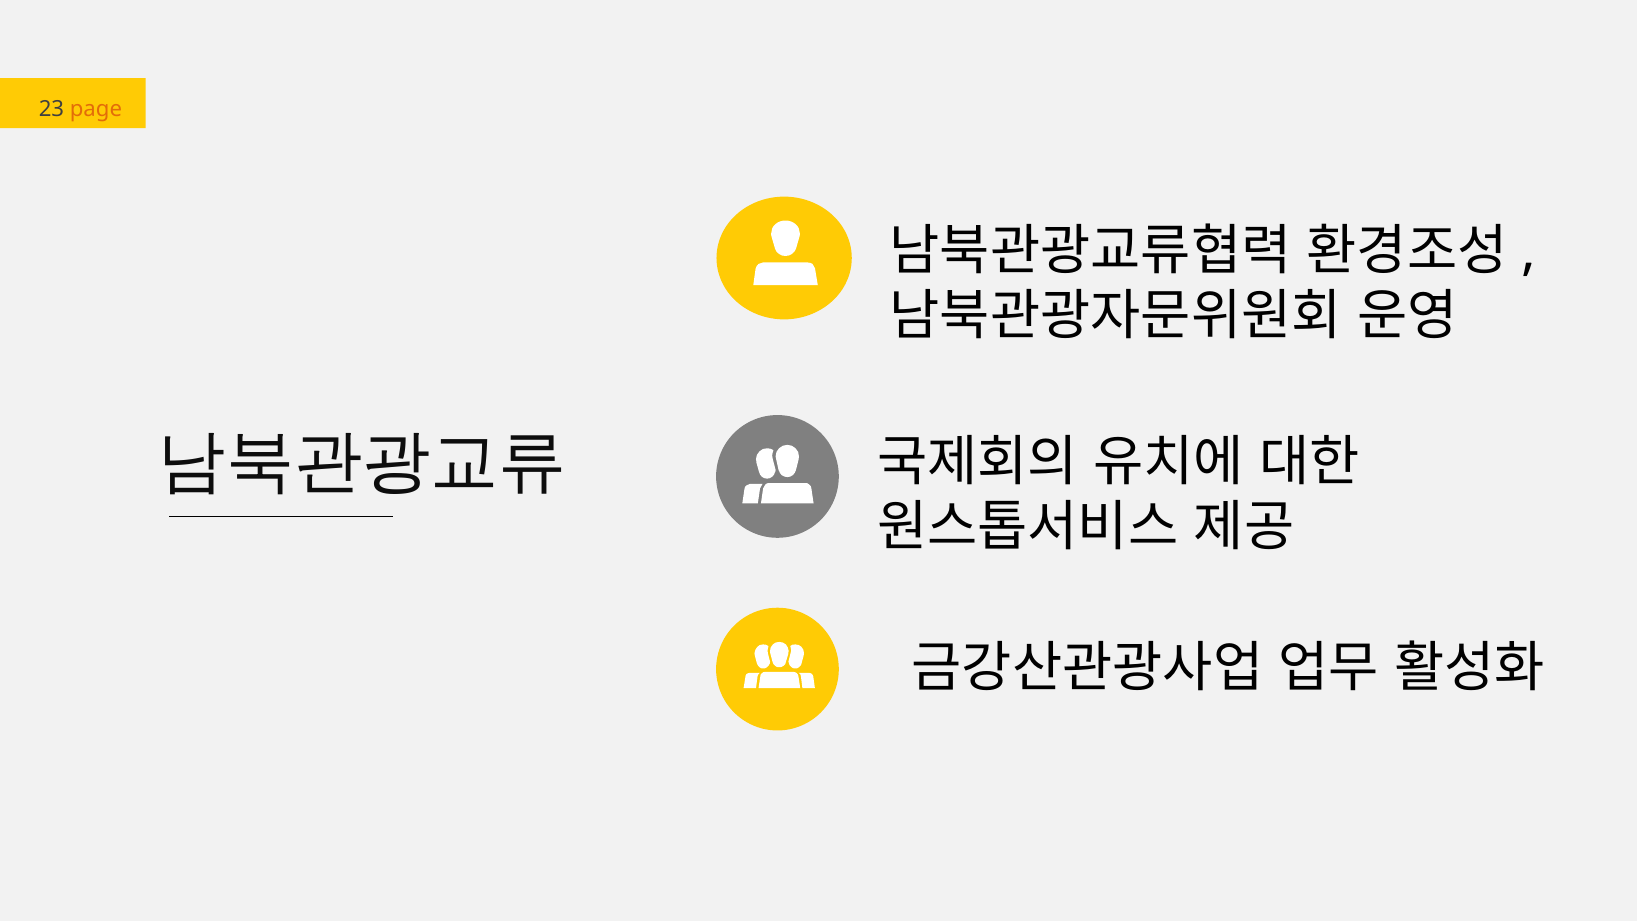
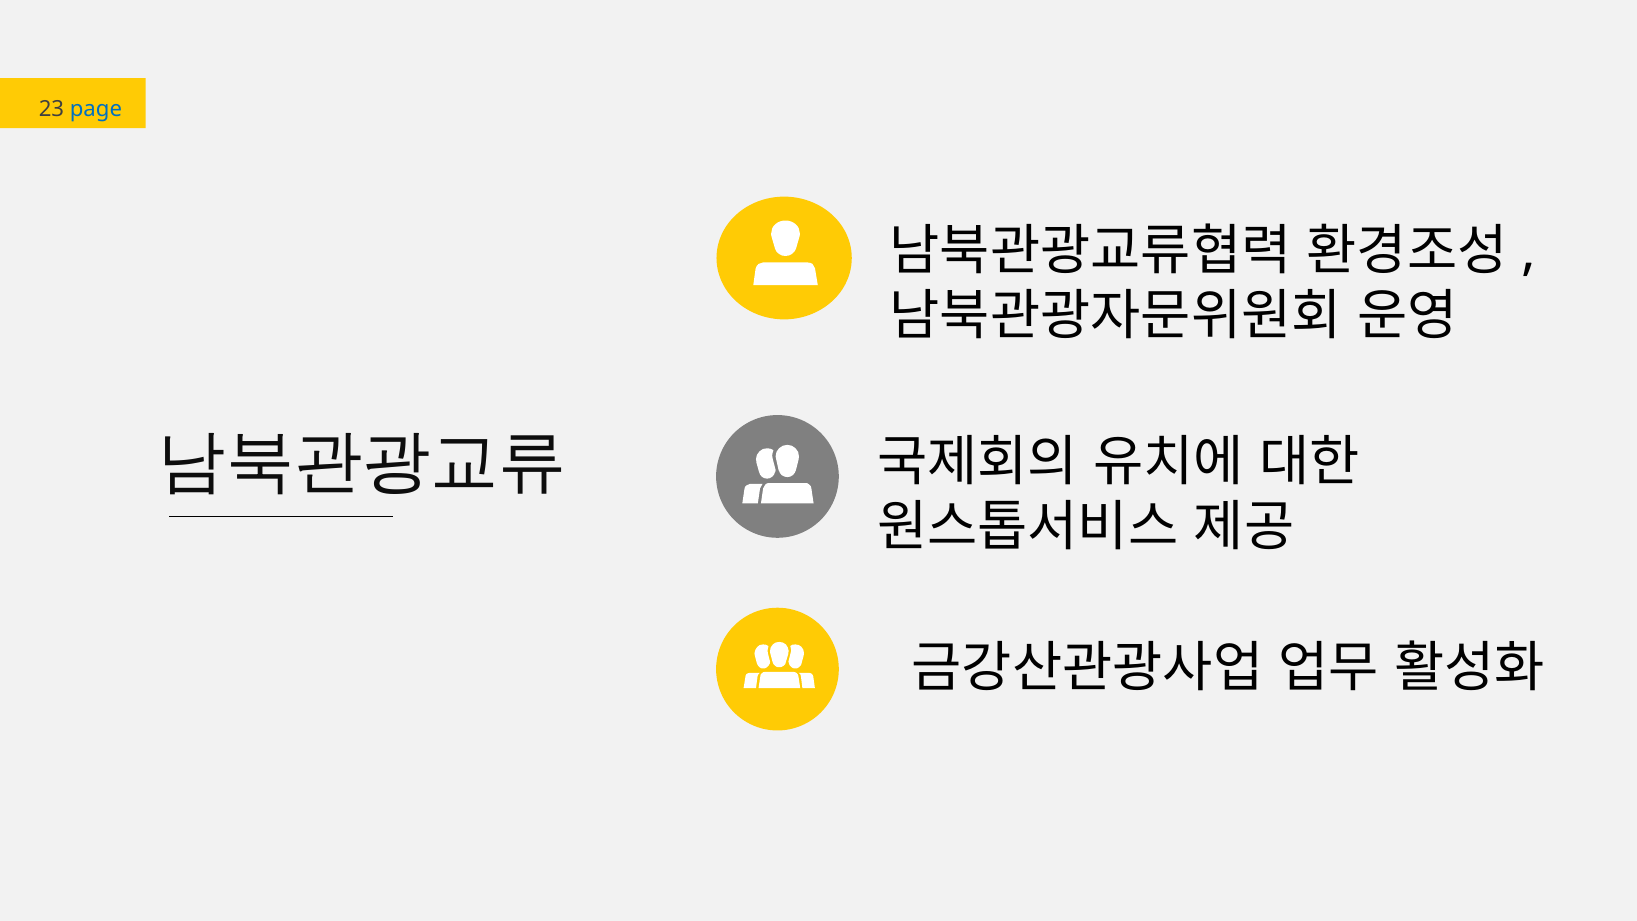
page colour: orange -> blue (96, 110)
